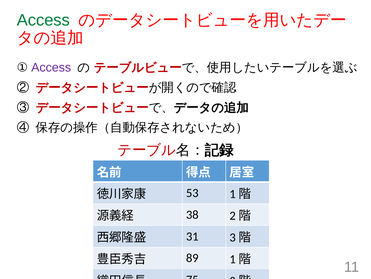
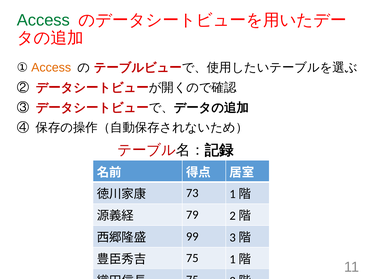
Access colour: purple -> orange (51, 67)
53: 53 -> 73 (192, 192)
38: 38 -> 79 (192, 214)
31: 31 -> 99 (192, 236)
89: 89 -> 75 (192, 257)
